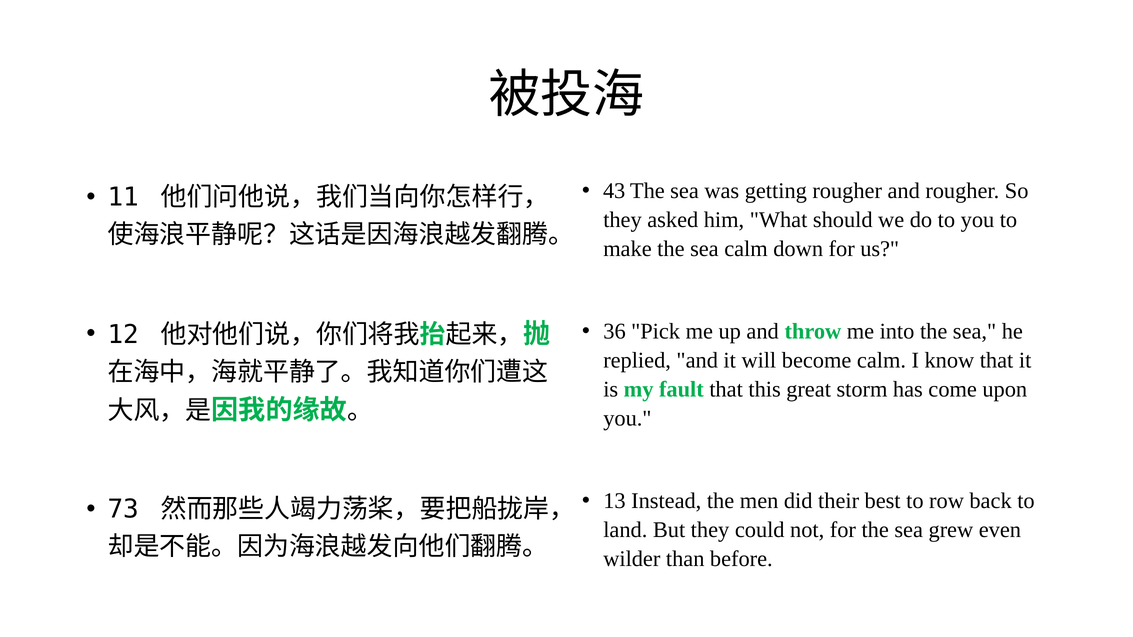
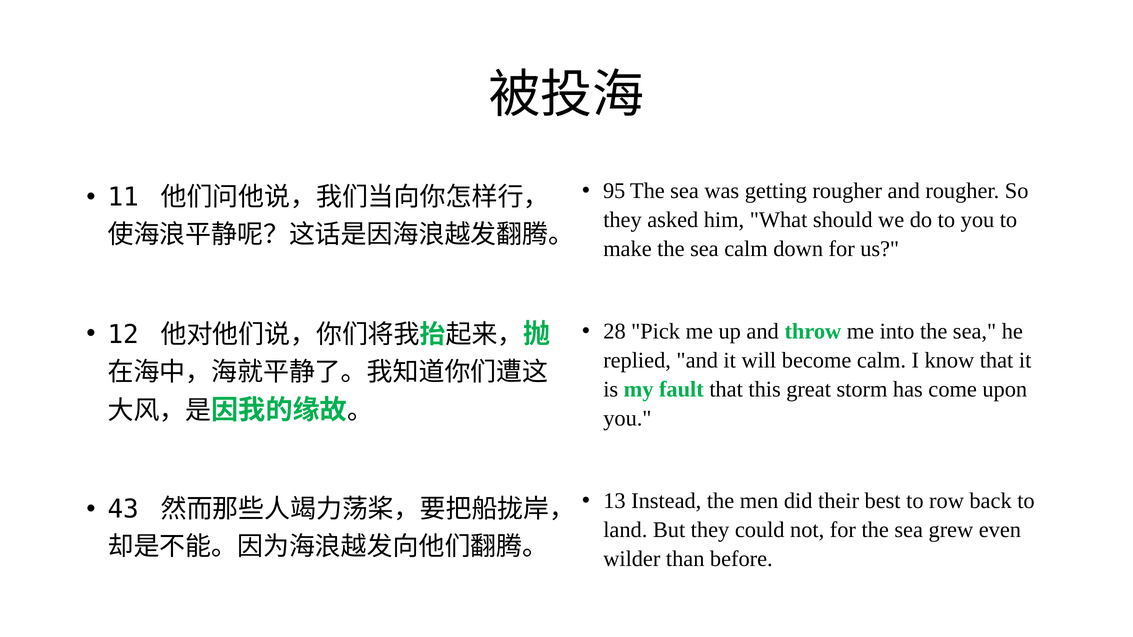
43: 43 -> 95 (614, 191)
36: 36 -> 28 (615, 332)
73: 73 -> 43 (123, 510)
